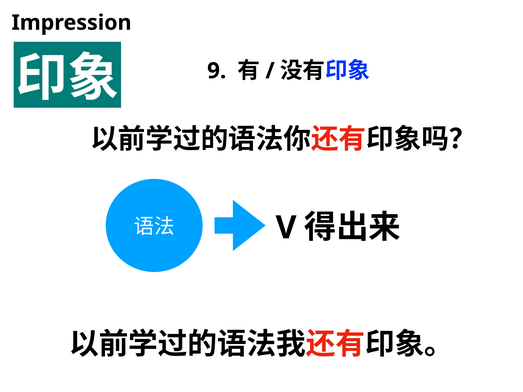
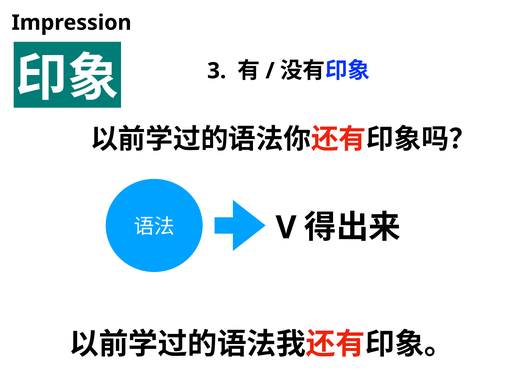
9: 9 -> 3 (217, 71)
